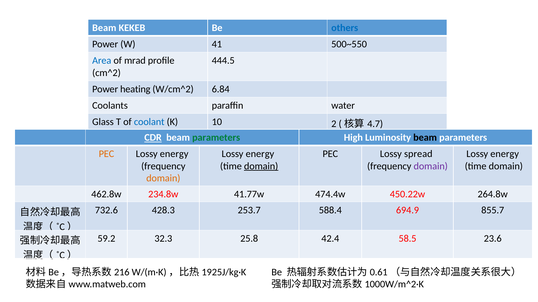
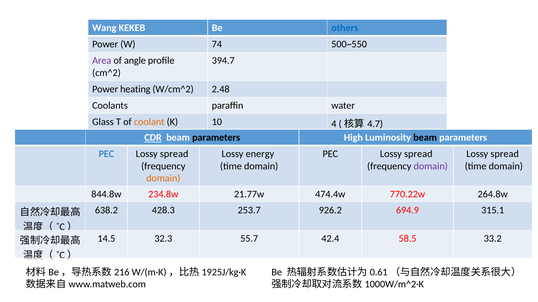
Beam: Beam -> Wang (104, 28)
41: 41 -> 74 (217, 44)
Area colour: blue -> purple (102, 61)
mrad: mrad -> angle (135, 61)
444.5: 444.5 -> 394.7 (223, 61)
6.84: 6.84 -> 2.48 (221, 89)
coolant colour: blue -> orange (149, 122)
2: 2 -> 4 (334, 124)
parameters colour: green -> black (216, 138)
PEC colour: orange -> blue (106, 154)
energy: energy -> spread (174, 154)
energy: energy -> spread (505, 154)
domain underline: present -> none (261, 166)
462.8w: 462.8w -> 844.8w (106, 194)
41.77w: 41.77w -> 21.77w (249, 194)
450.22w: 450.22w -> 770.22w (407, 194)
732.6: 732.6 -> 638.2 (106, 211)
588.4: 588.4 -> 926.2 (330, 211)
855.7: 855.7 -> 315.1 (493, 211)
59.2: 59.2 -> 14.5 (106, 239)
25.8: 25.8 -> 55.7 (249, 239)
23.6: 23.6 -> 33.2 (493, 239)
